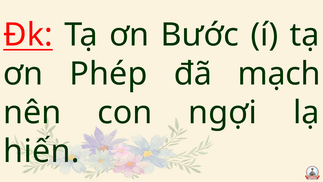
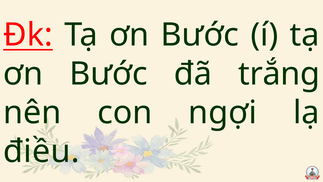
Phép: Phép -> Bước (108, 74)
mạch: mạch -> trắng (279, 74)
hiến: hiến -> điều (41, 151)
